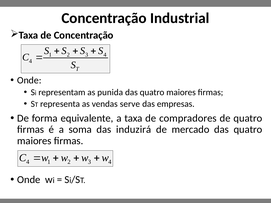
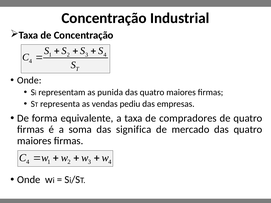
serve: serve -> pediu (130, 104)
induzirá: induzirá -> significa (134, 130)
